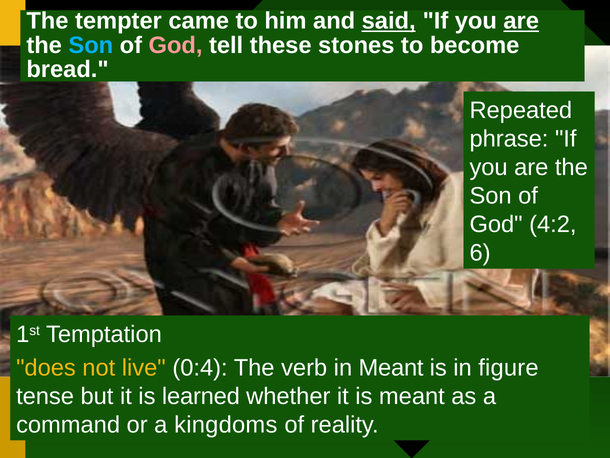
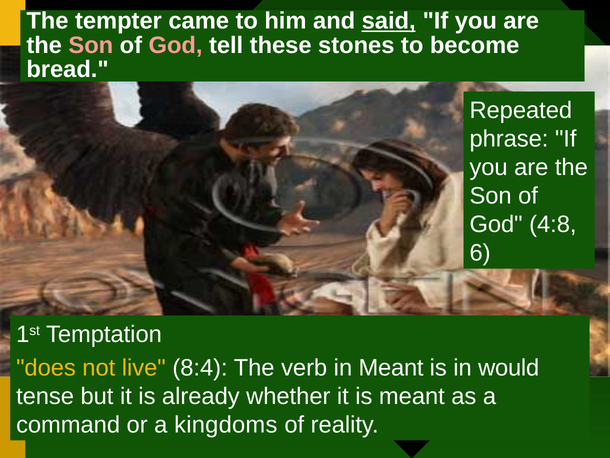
are underline: present -> none (521, 21)
Son colour: light blue -> pink (91, 45)
4:2: 4:2 -> 4:8 (553, 224)
0:4: 0:4 -> 8:4 (200, 367)
figure: figure -> would (509, 367)
learned: learned -> already (201, 396)
